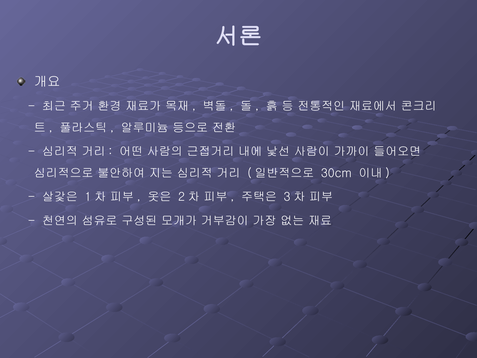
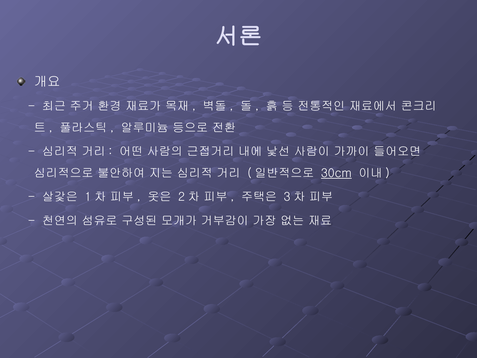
30cm underline: none -> present (336, 173)
